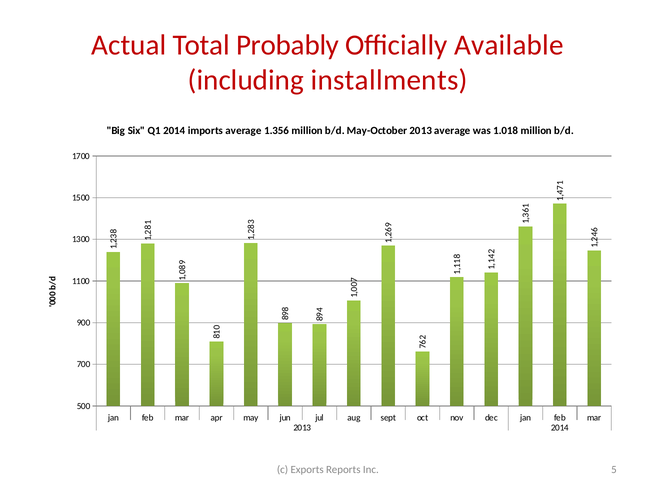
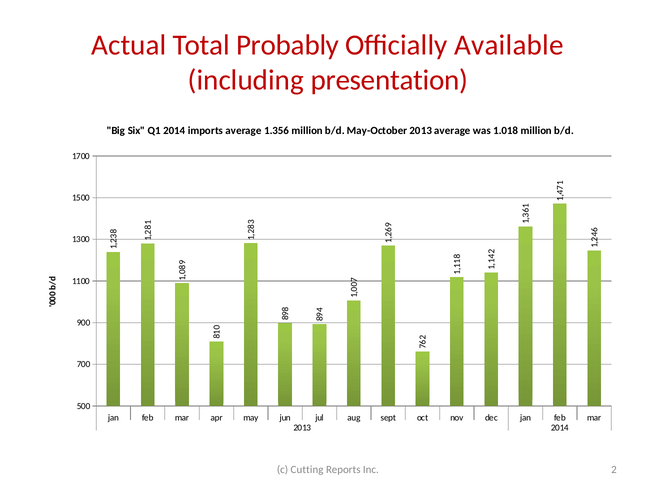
installments: installments -> presentation (389, 80)
Exports: Exports -> Cutting (307, 470)
Inc 5: 5 -> 2 (614, 470)
